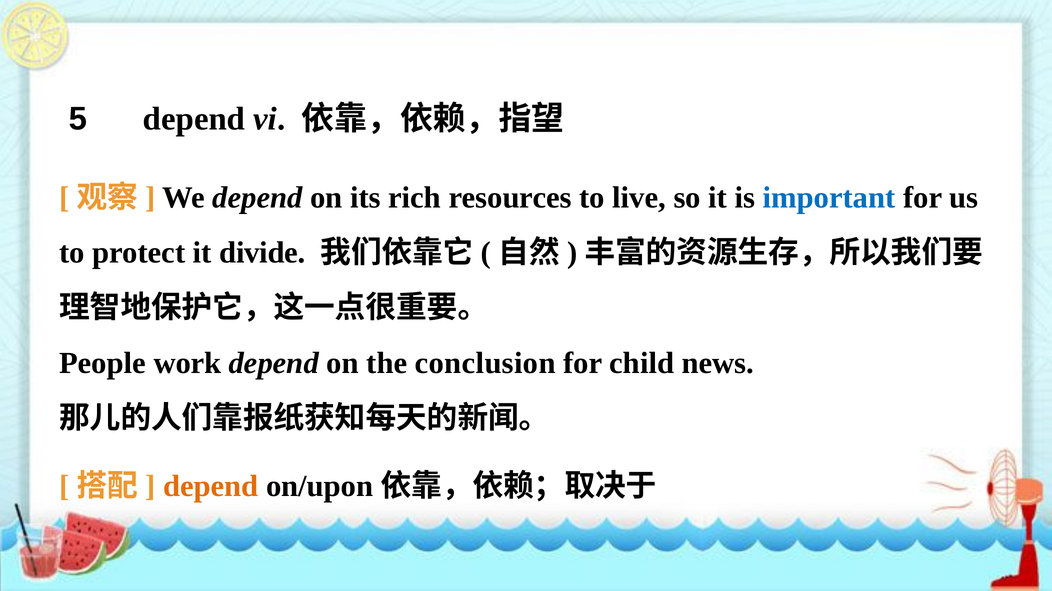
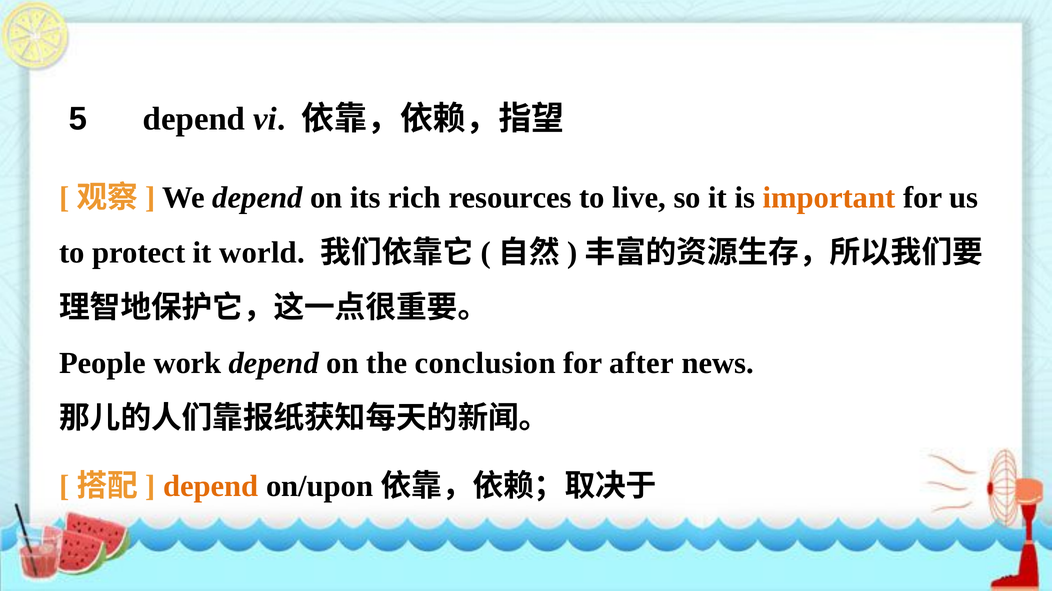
important colour: blue -> orange (829, 198)
divide: divide -> world (262, 253)
child: child -> after (642, 363)
